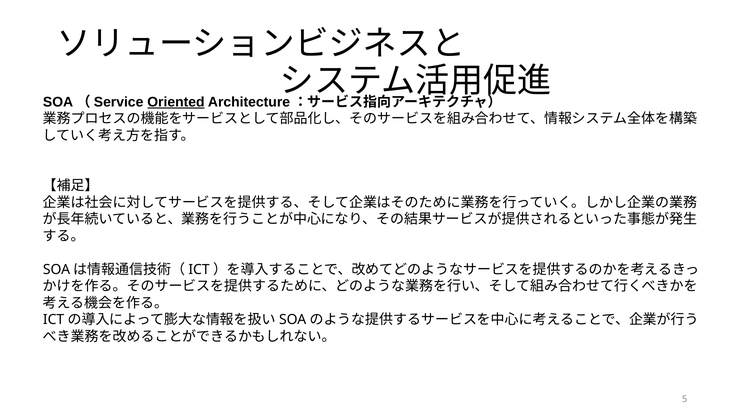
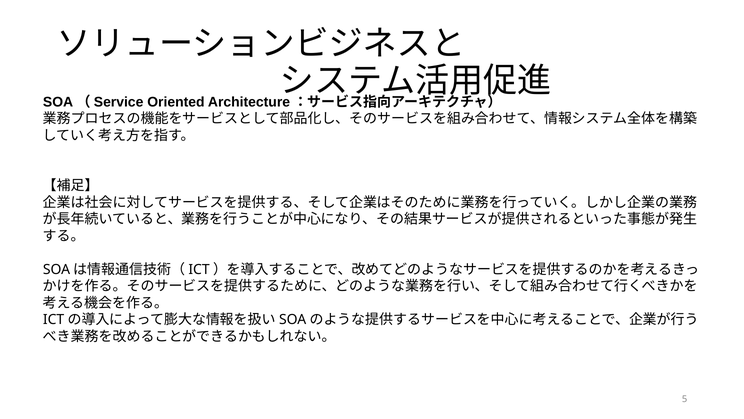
Oriented underline: present -> none (176, 102)
